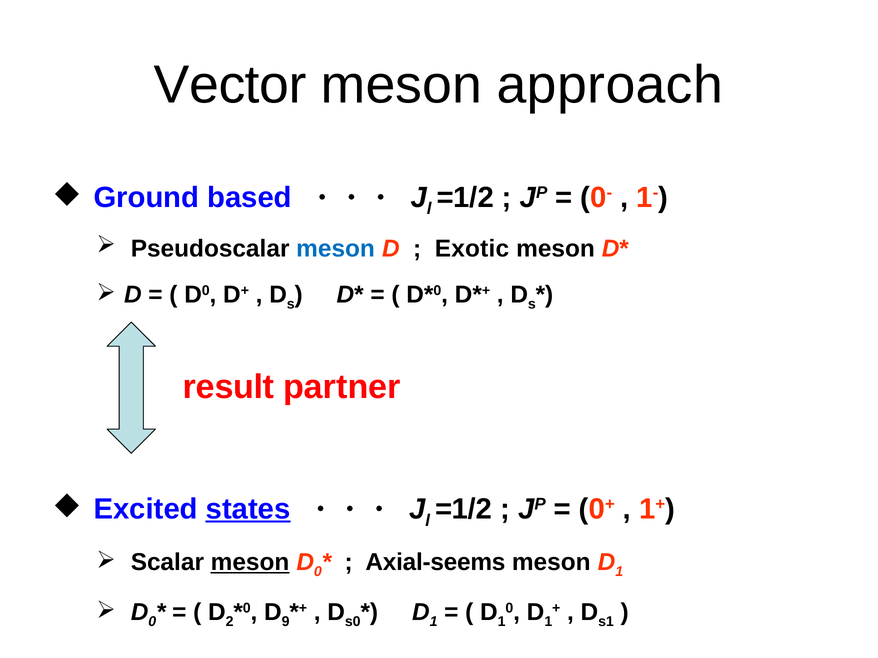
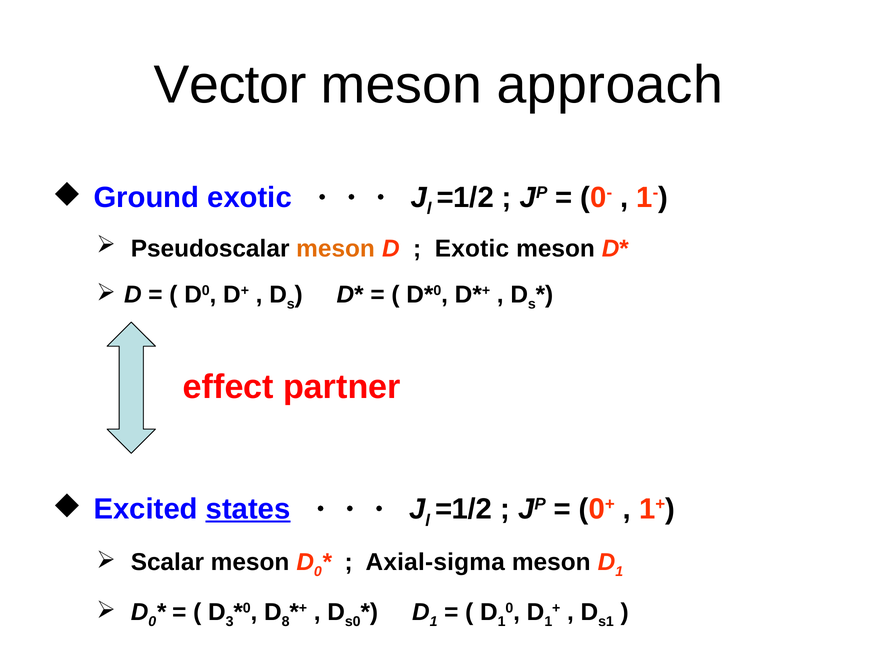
Ground based: based -> exotic (250, 198)
meson colour: blue -> orange (336, 249)
result: result -> effect (228, 387)
meson underline: present -> none (250, 563)
Axial-seems: Axial-seems -> Axial-sigma (435, 563)
2: 2 -> 3 (230, 622)
9: 9 -> 8 (286, 622)
